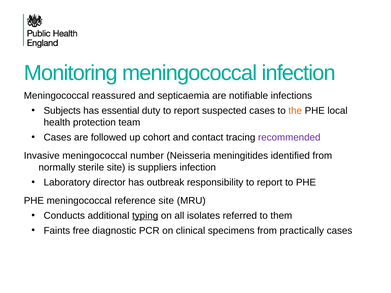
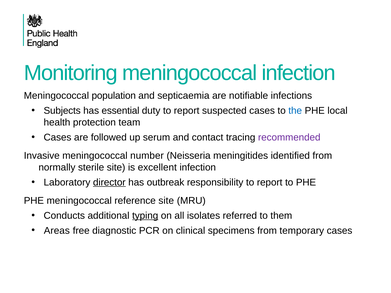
reassured: reassured -> population (114, 96)
the colour: orange -> blue (295, 111)
cohort: cohort -> serum (157, 138)
suppliers: suppliers -> excellent (157, 168)
director underline: none -> present (109, 183)
Faints: Faints -> Areas (57, 231)
practically: practically -> temporary (302, 231)
